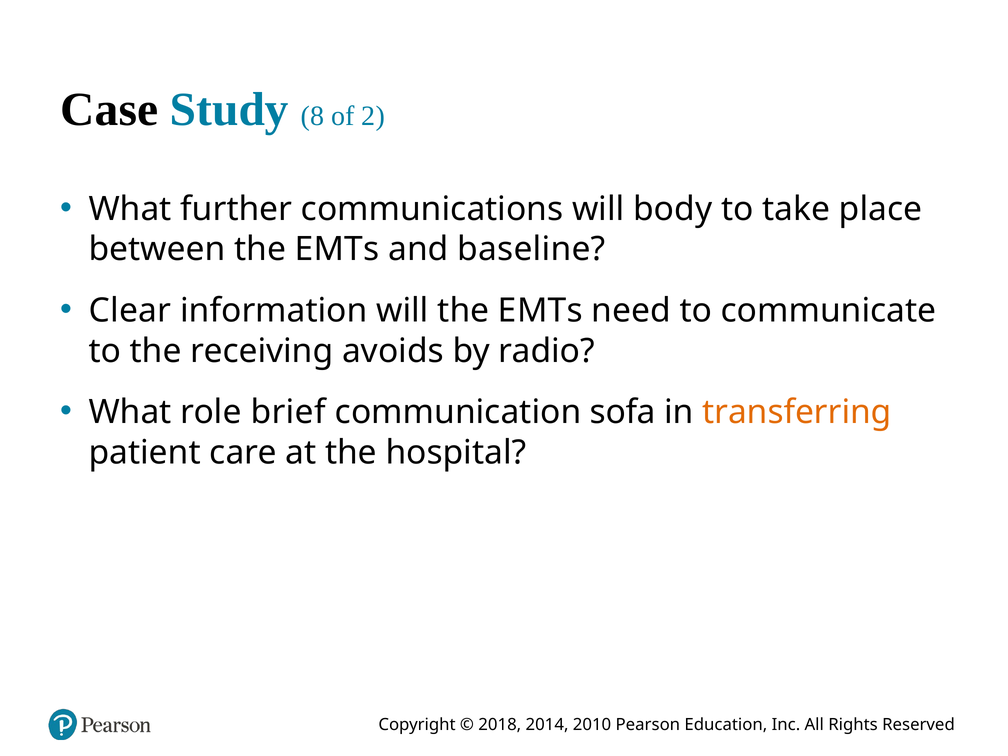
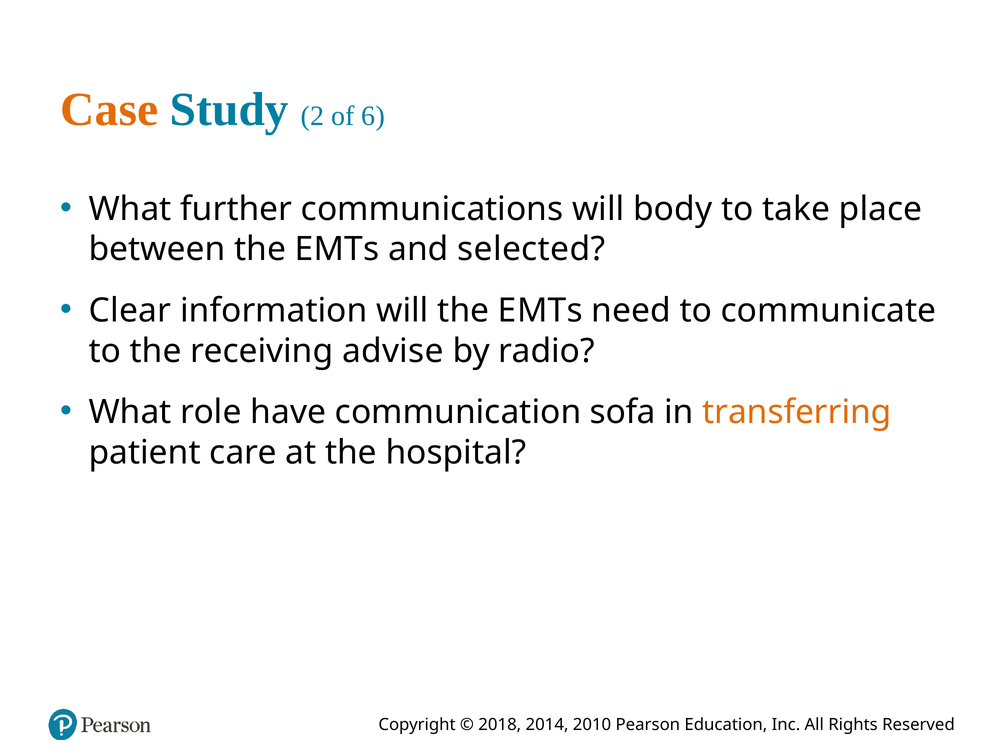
Case colour: black -> orange (109, 109)
8: 8 -> 2 (313, 116)
2: 2 -> 6 (373, 116)
baseline: baseline -> selected (531, 249)
avoids: avoids -> advise (393, 351)
brief: brief -> have (288, 412)
